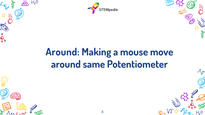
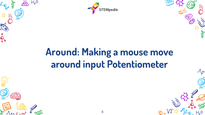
same: same -> input (94, 65)
